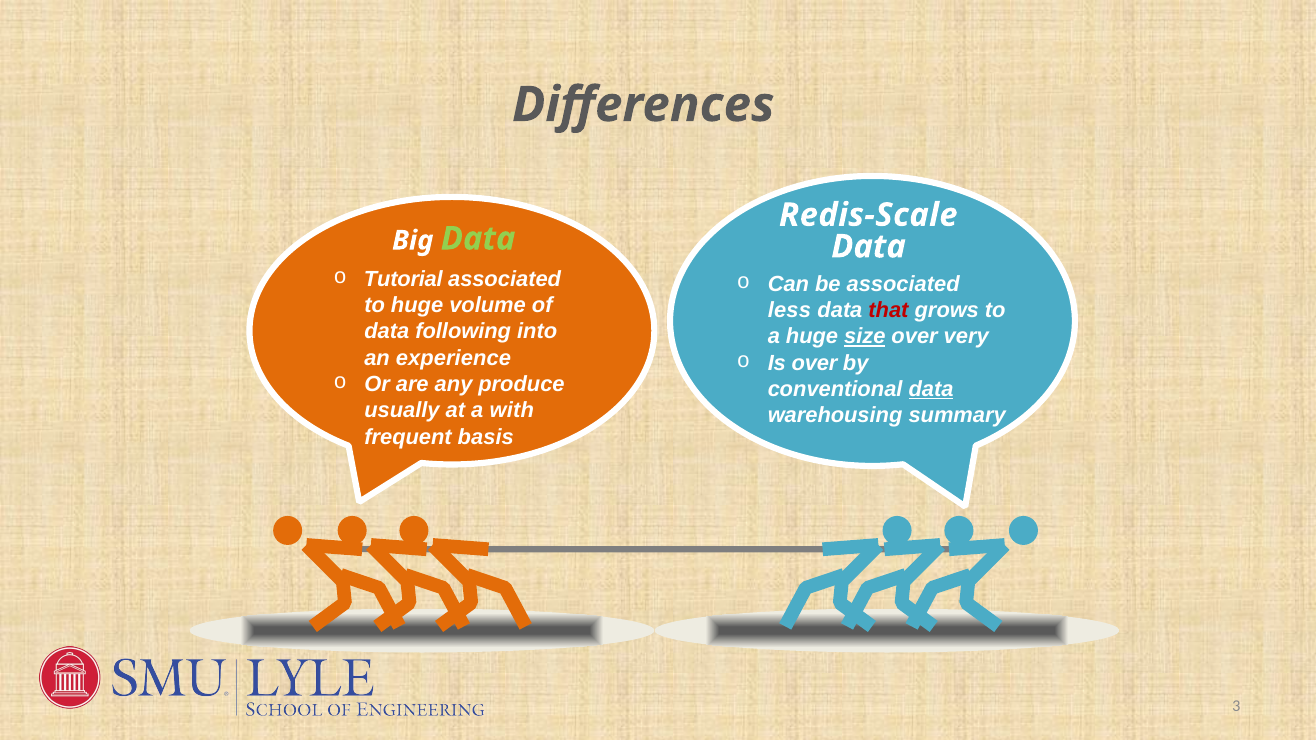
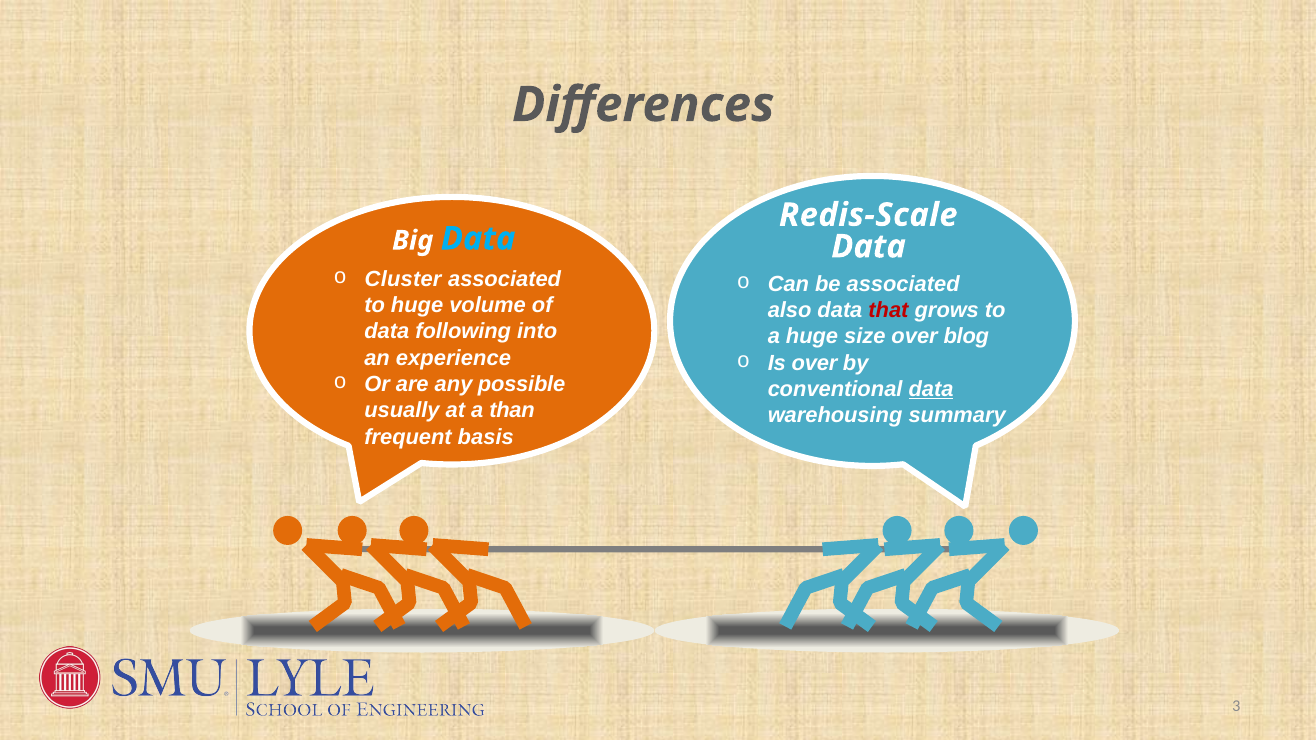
Data colour: light green -> light blue (478, 239)
Tutorial: Tutorial -> Cluster (403, 279)
less: less -> also (790, 311)
size underline: present -> none (865, 337)
very: very -> blog (966, 337)
produce: produce -> possible (522, 384)
with: with -> than (512, 411)
